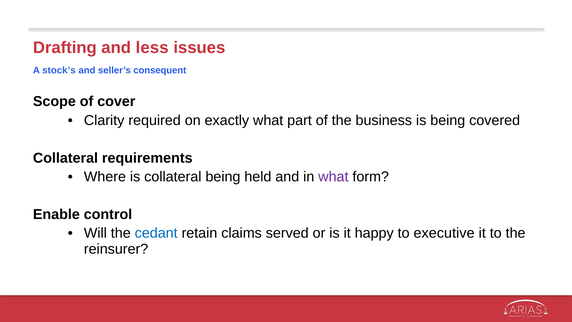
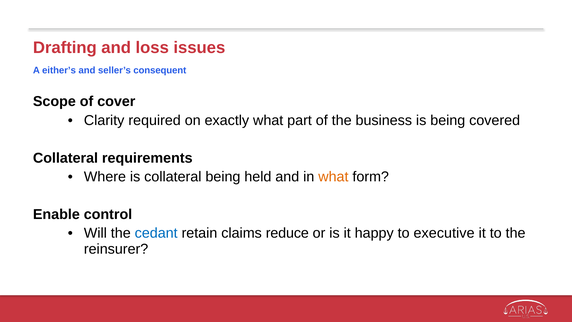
less: less -> loss (152, 48)
stock’s: stock’s -> either’s (59, 70)
what colour: purple -> orange (333, 177)
served: served -> reduce (287, 233)
